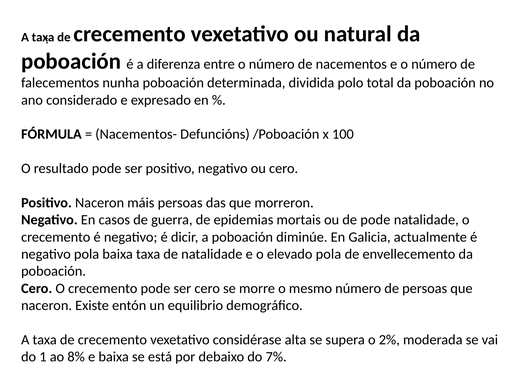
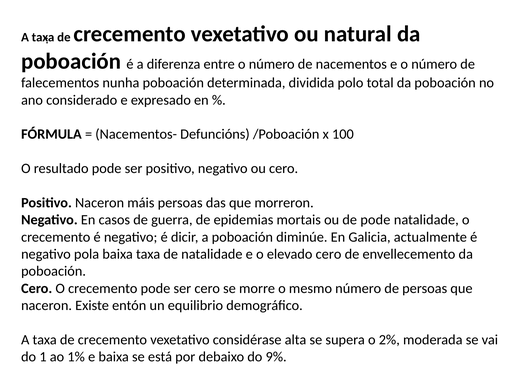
elevado pola: pola -> cero (329, 254)
8%: 8% -> 1% (76, 357)
7%: 7% -> 9% (276, 357)
